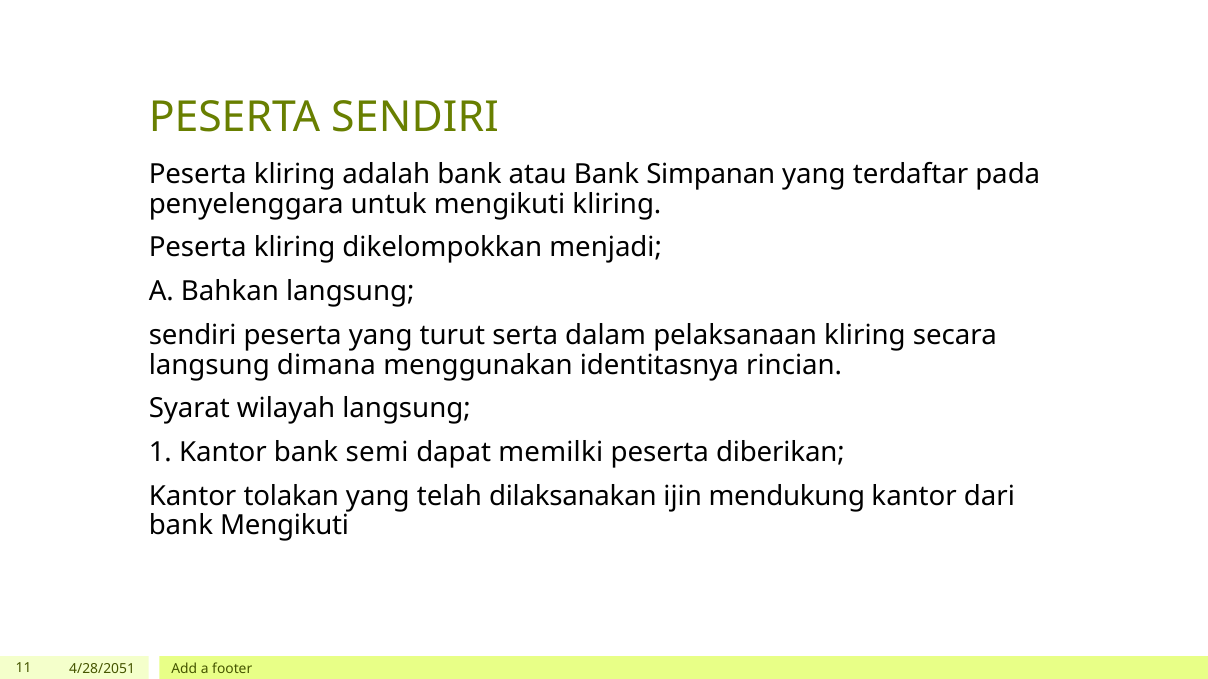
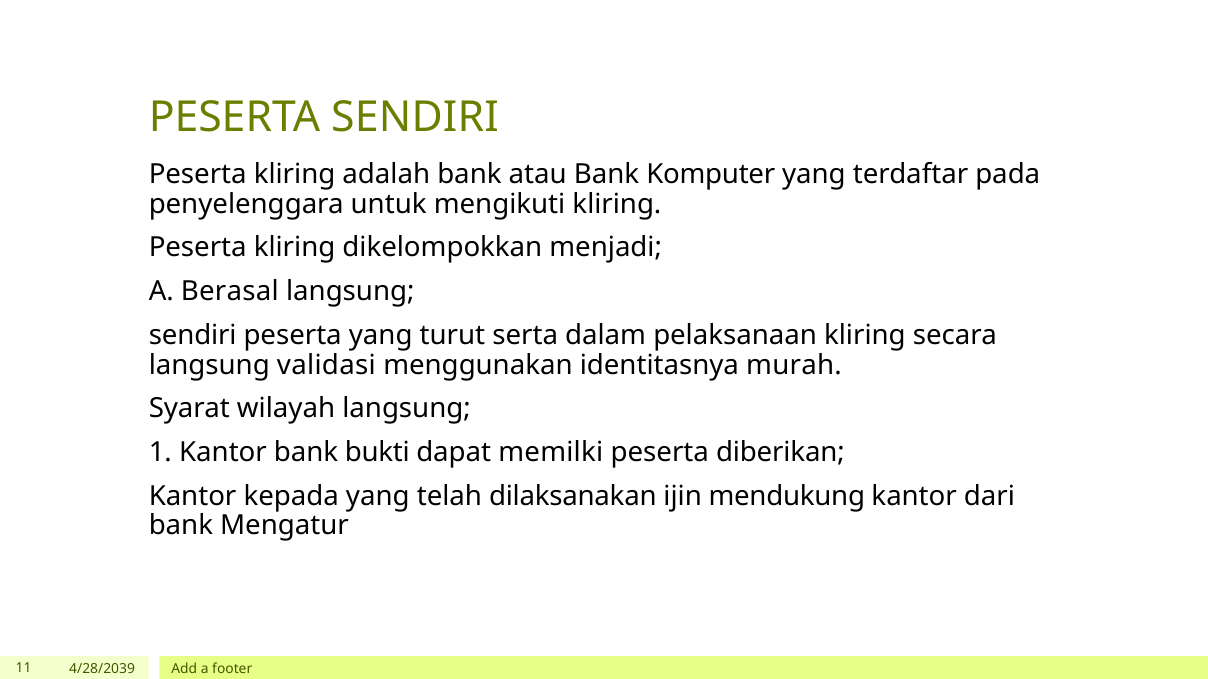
Simpanan: Simpanan -> Komputer (711, 174)
Bahkan: Bahkan -> Berasal (230, 292)
dimana: dimana -> validasi (326, 365)
rincian: rincian -> murah (794, 365)
semi: semi -> bukti (377, 453)
tolakan: tolakan -> kepada (291, 496)
bank Mengikuti: Mengikuti -> Mengatur (284, 526)
4/28/2051: 4/28/2051 -> 4/28/2039 (102, 669)
